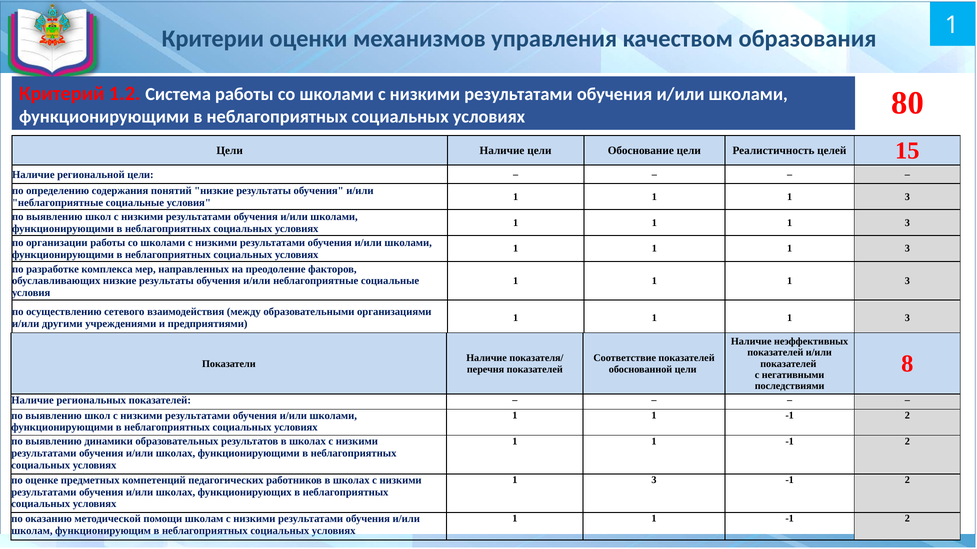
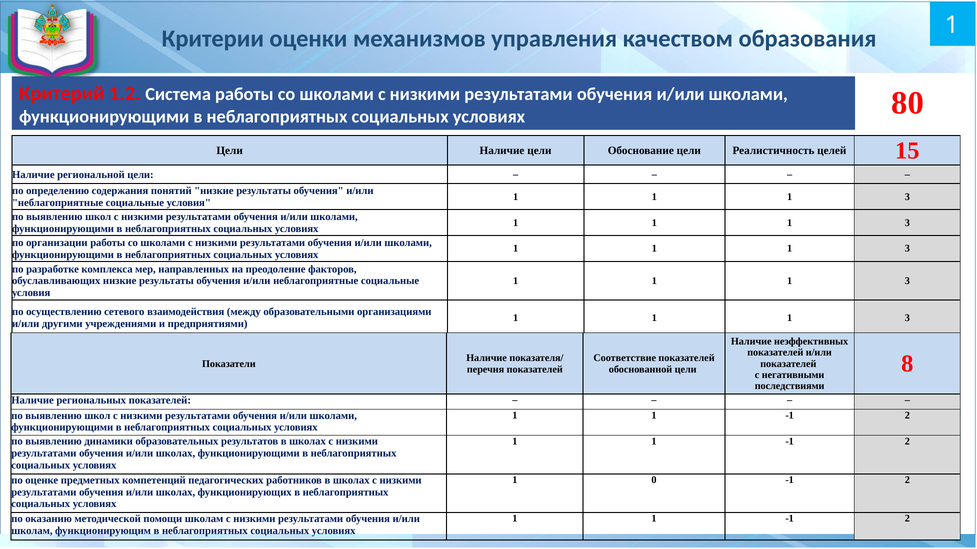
3: 3 -> 0 (654, 480)
